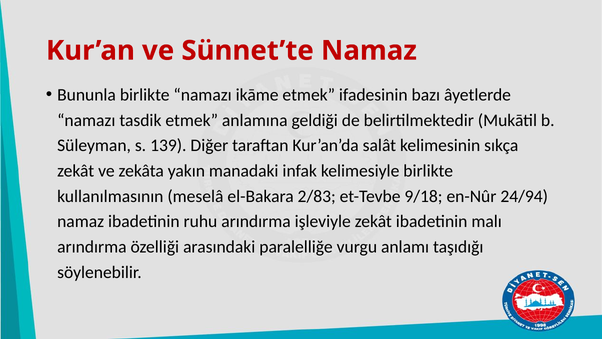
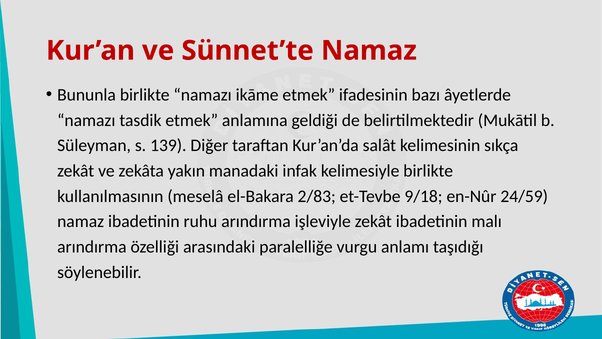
24/94: 24/94 -> 24/59 (524, 196)
